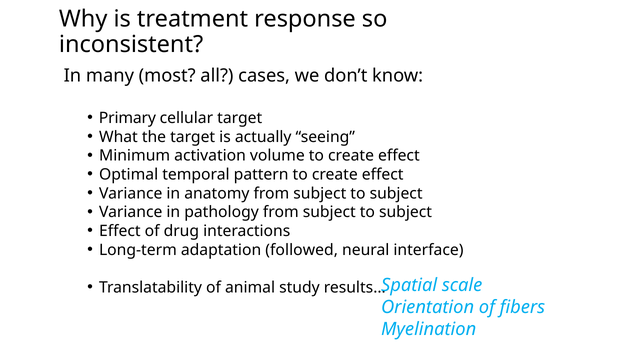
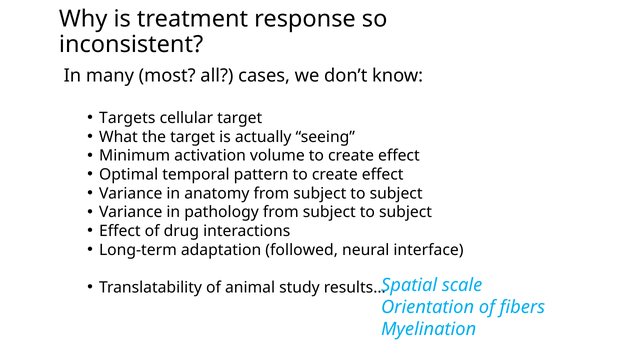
Primary: Primary -> Targets (127, 118)
